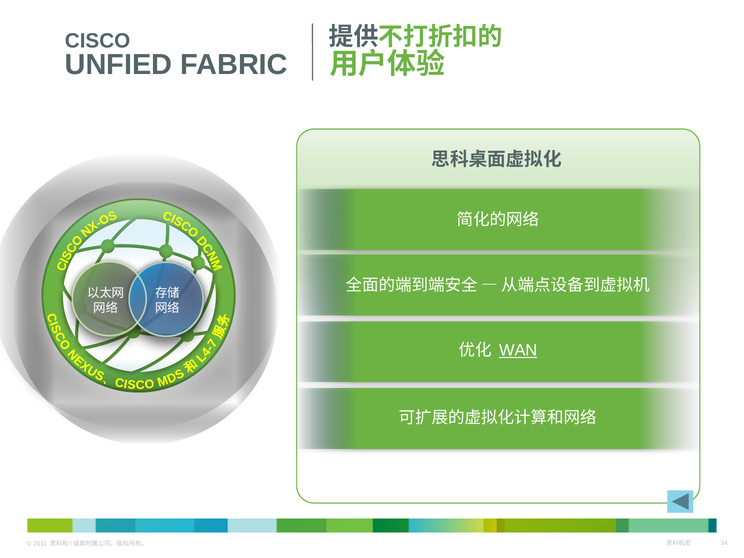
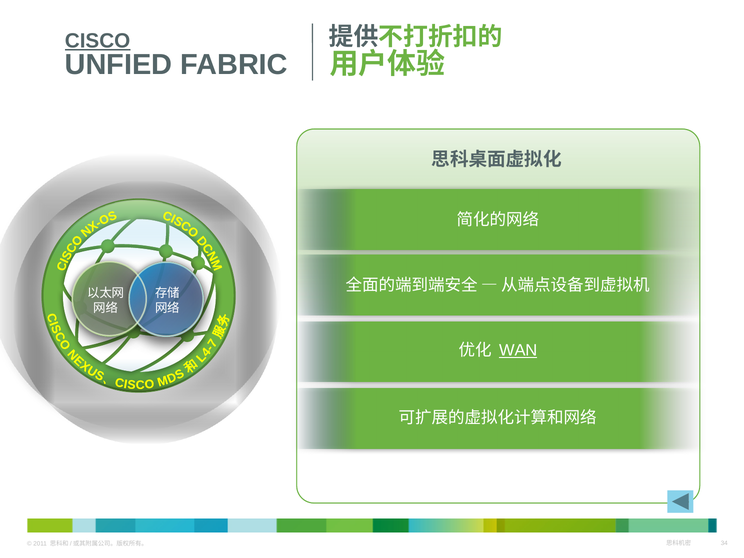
CISCO underline: none -> present (98, 41)
